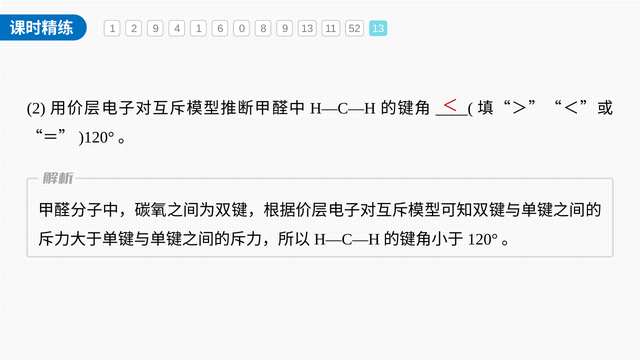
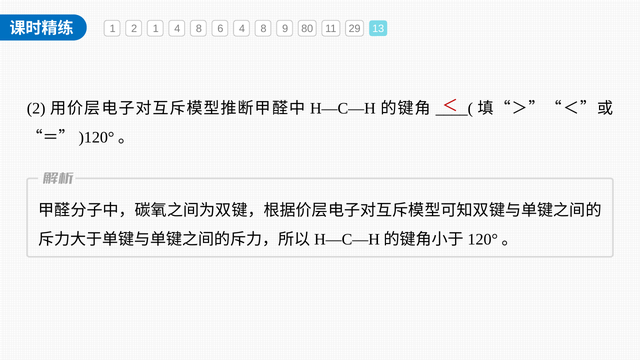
2 9: 9 -> 1 (156, 29)
1: 1 -> 8 (199, 29)
6 0: 0 -> 4 (242, 29)
9 13: 13 -> 80 (307, 29)
52: 52 -> 29 (355, 29)
